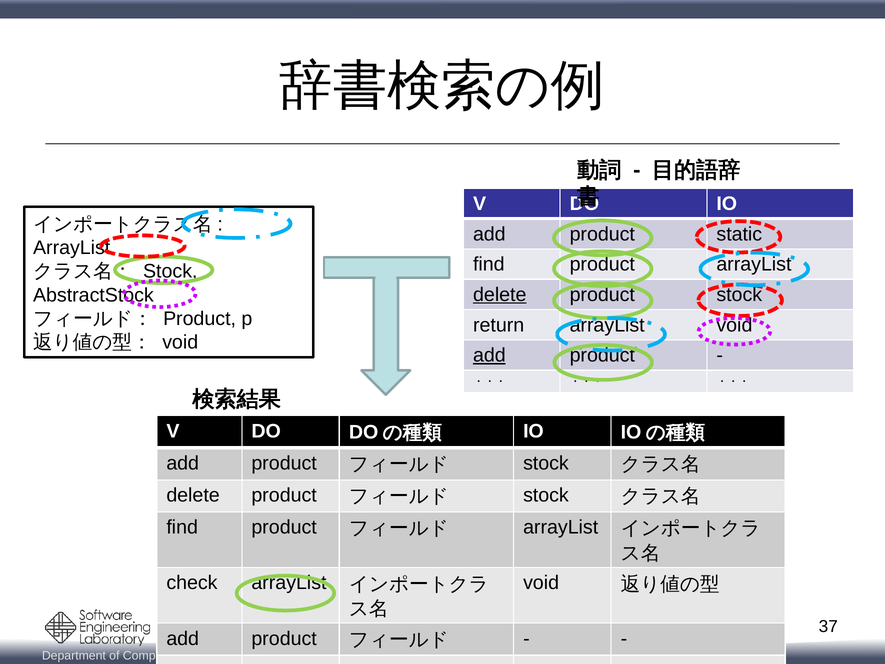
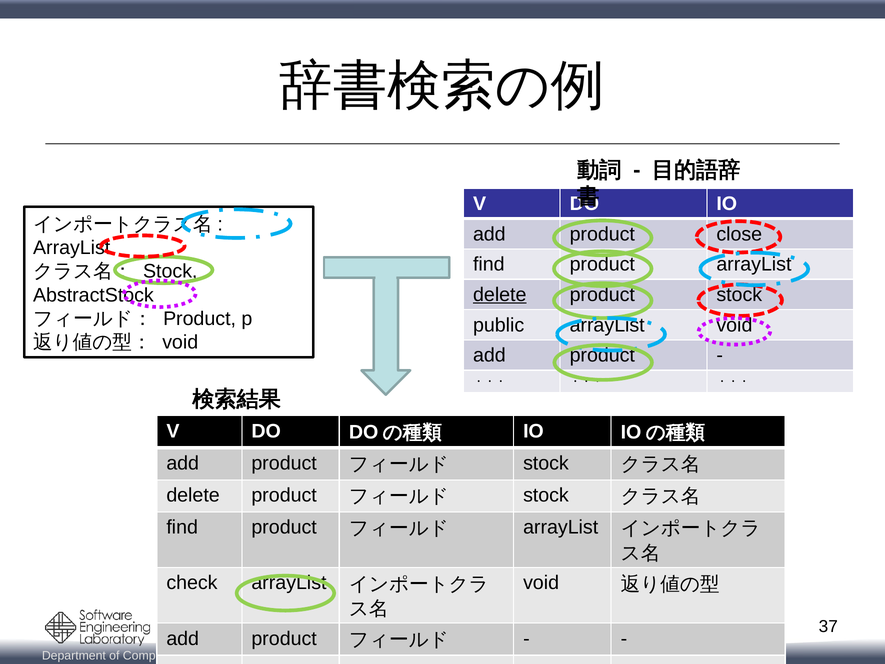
static: static -> close (739, 234)
return: return -> public (499, 325)
add underline: present -> none (489, 355)
